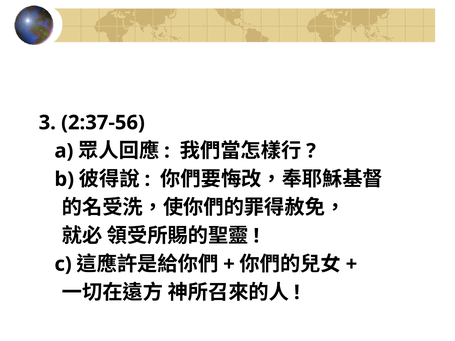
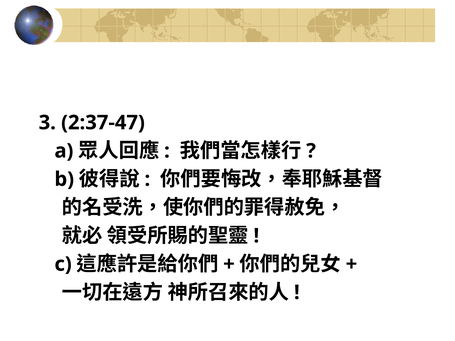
2:37-56: 2:37-56 -> 2:37-47 (103, 123)
